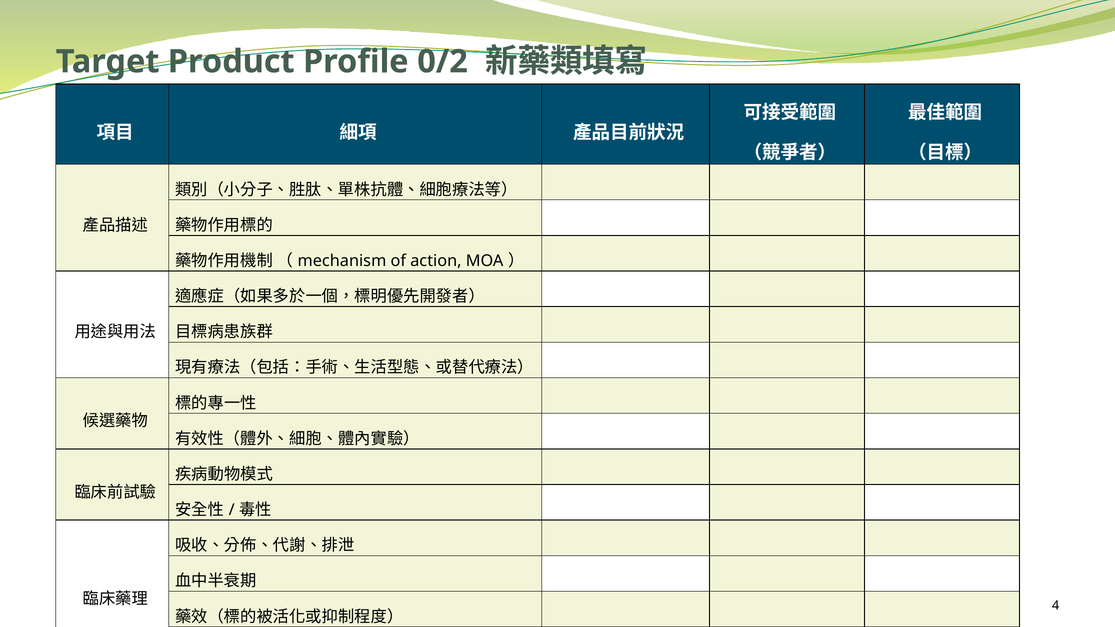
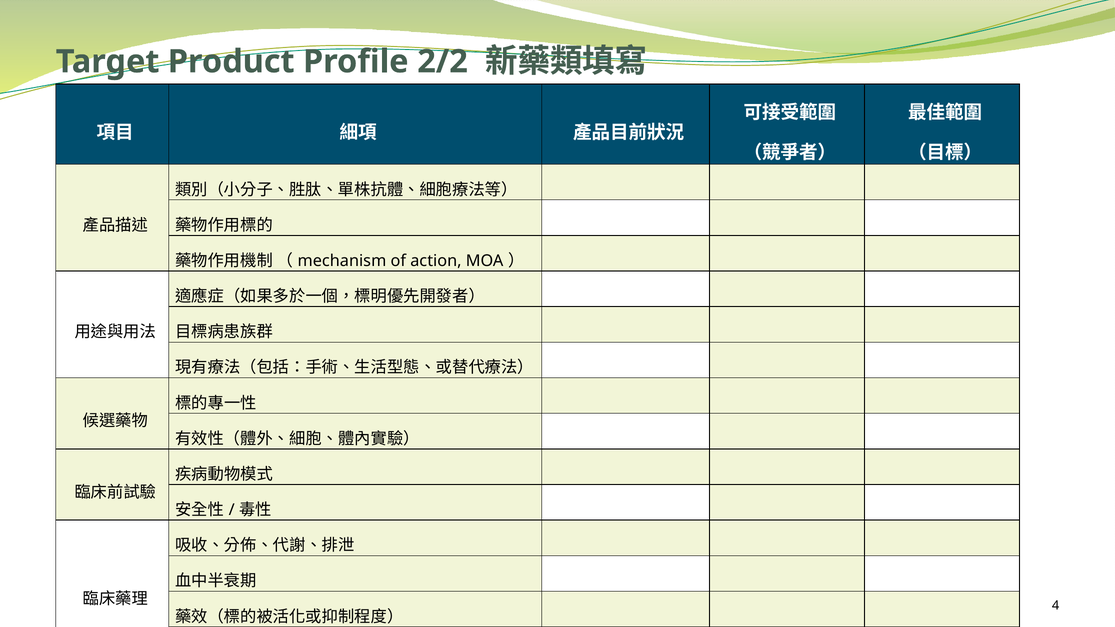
0/2: 0/2 -> 2/2 (443, 62)
